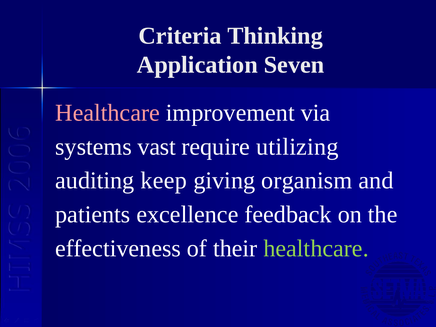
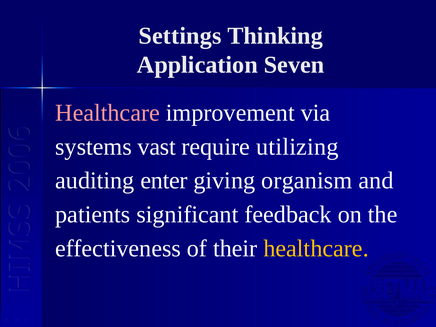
Criteria: Criteria -> Settings (180, 36)
keep: keep -> enter (164, 181)
excellence: excellence -> significant (187, 215)
healthcare colour: light green -> yellow (316, 248)
